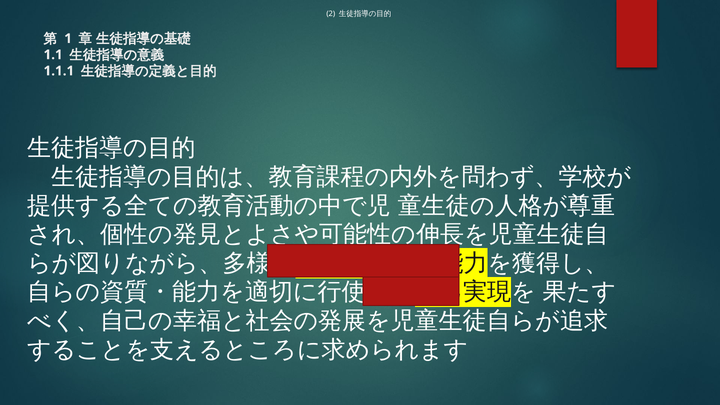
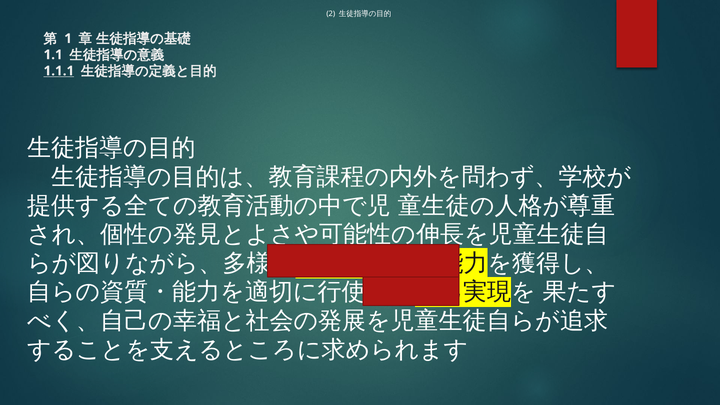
1.1.1 underline: none -> present (59, 71)
